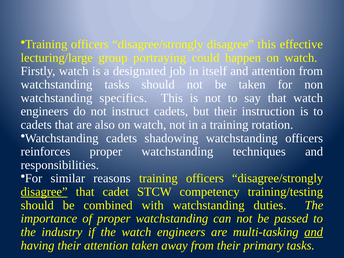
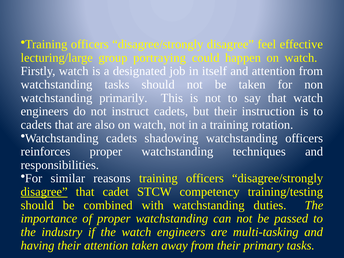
disagree this: this -> feel (267, 44)
specifics: specifics -> primarily (123, 98)
and underline: present -> none (314, 232)
